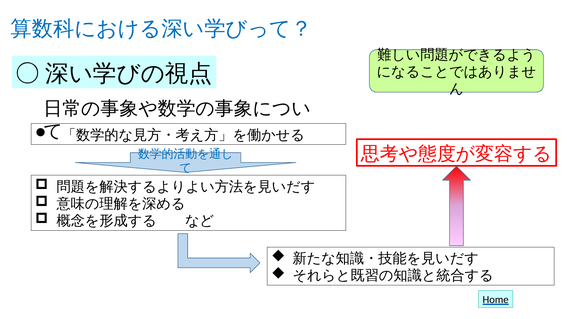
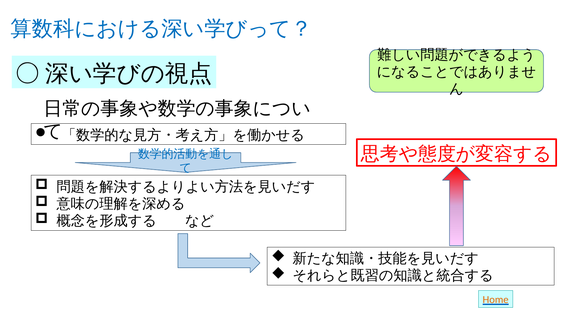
Home colour: black -> orange (496, 300)
